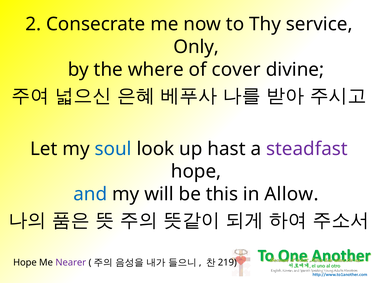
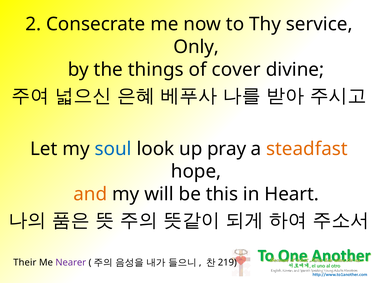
where: where -> things (156, 70)
hast: hast -> pray (227, 149)
steadfast colour: purple -> orange (307, 149)
and colour: blue -> orange (90, 194)
Allow: Allow -> Heart (292, 194)
Hope: Hope -> Their (25, 263)
